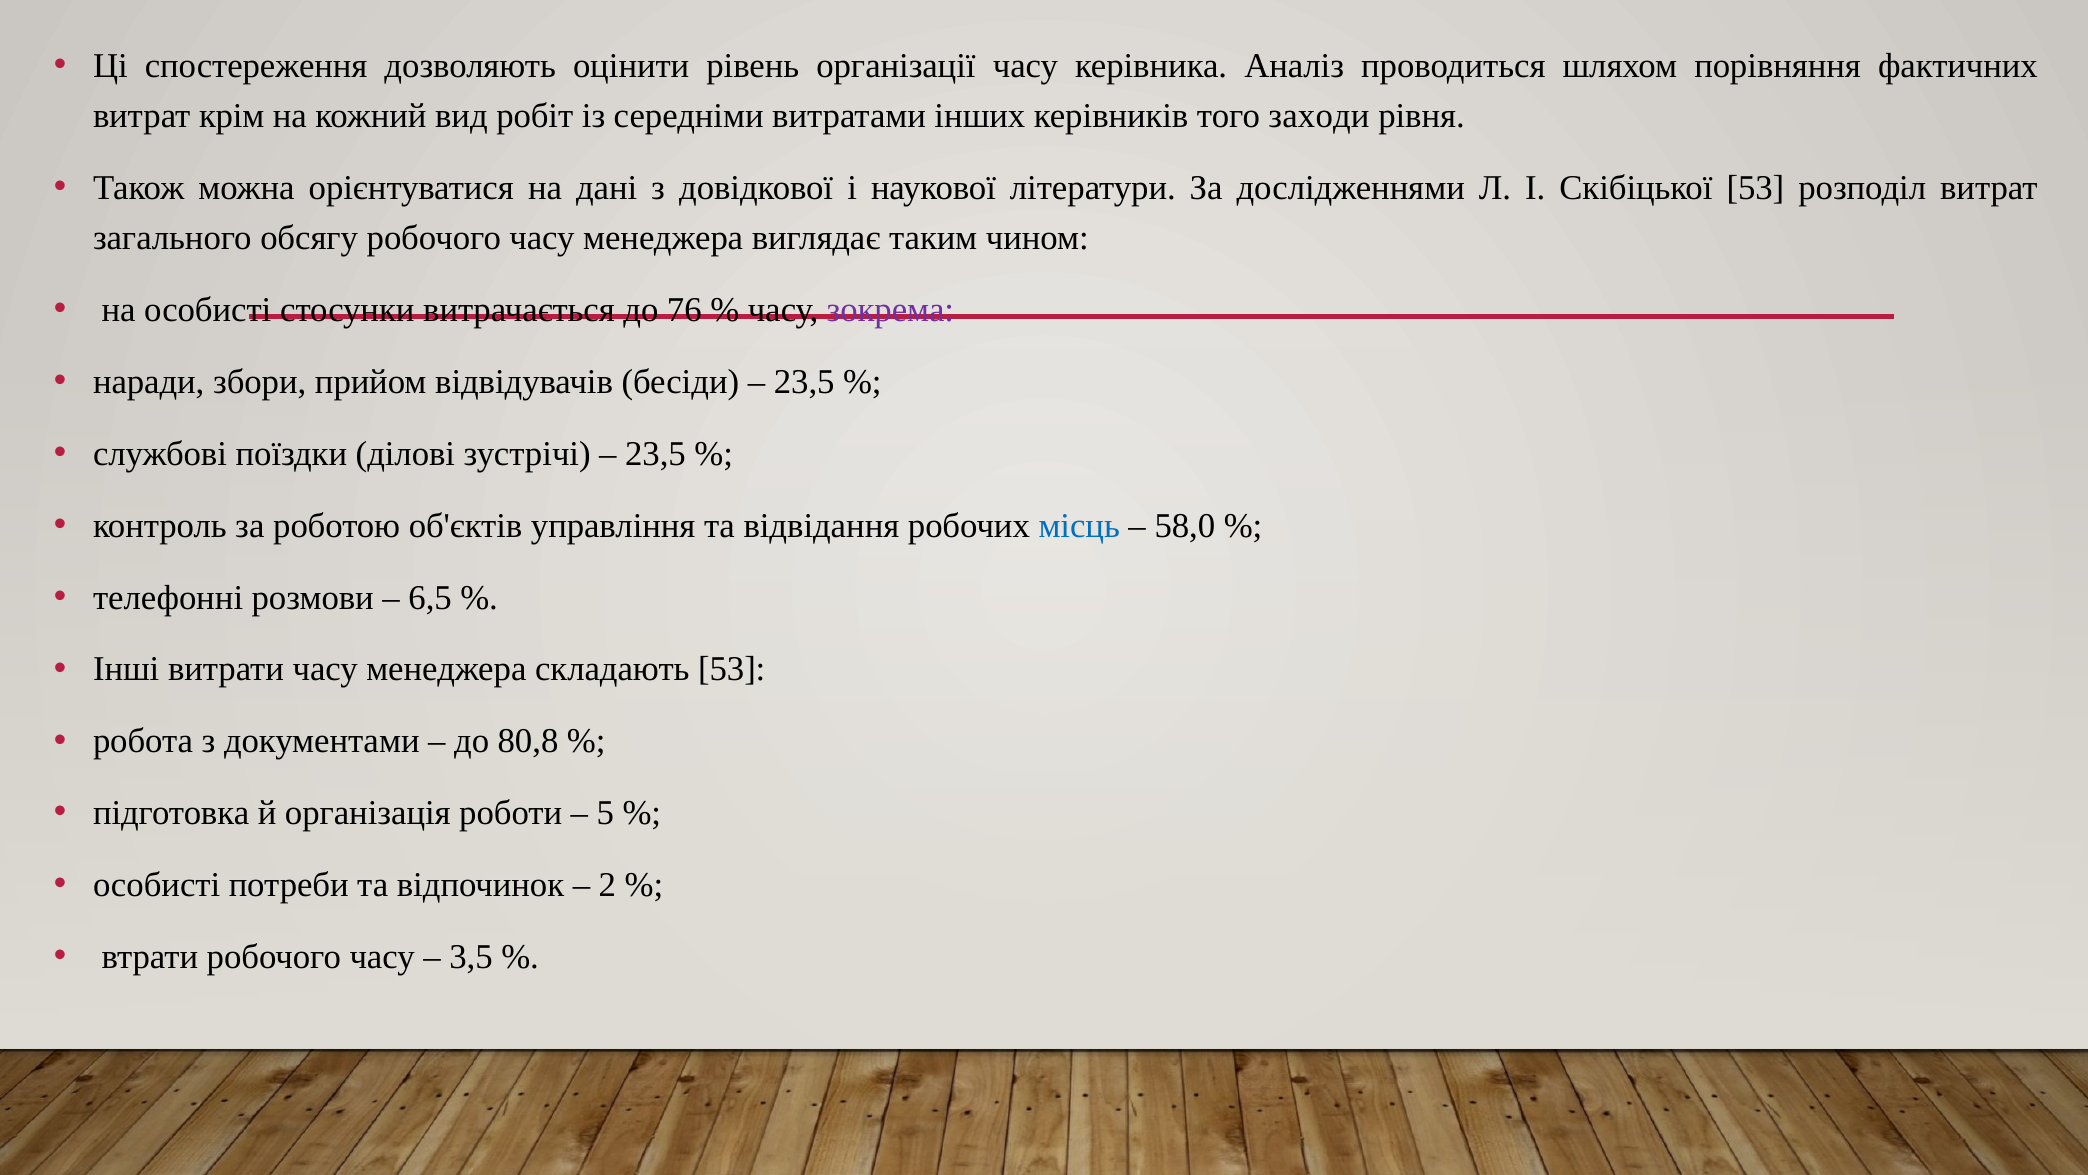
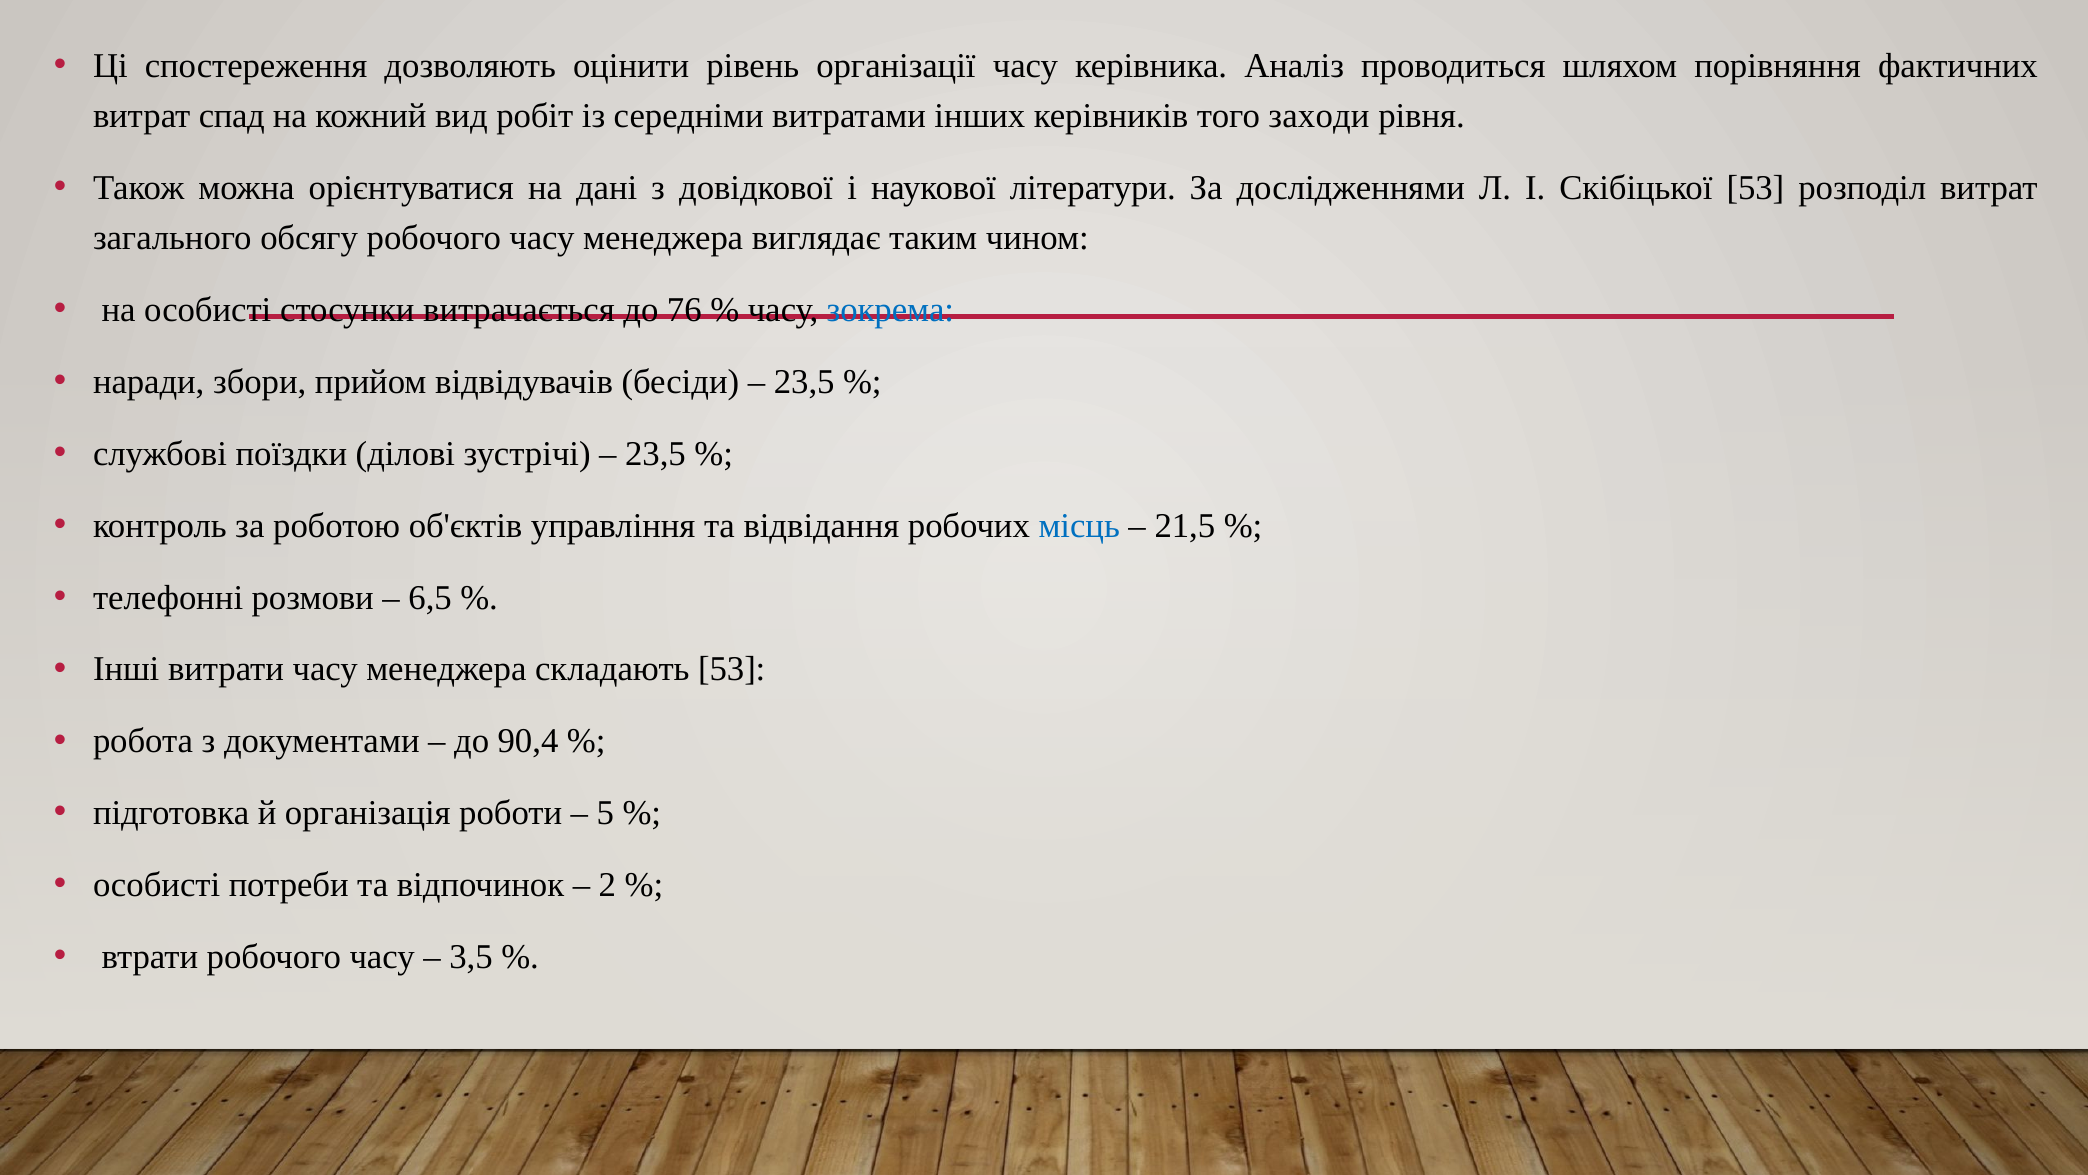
крім: крім -> спад (232, 116)
зокрема colour: purple -> blue (890, 310)
58,0: 58,0 -> 21,5 (1185, 525)
80,8: 80,8 -> 90,4 (528, 741)
